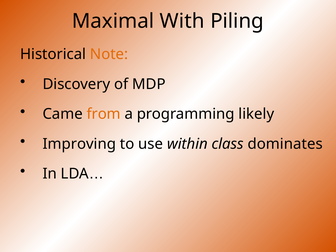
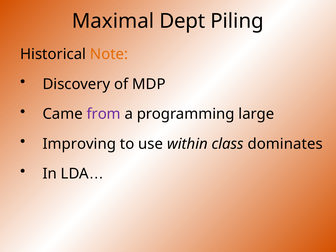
With: With -> Dept (182, 21)
from colour: orange -> purple (104, 114)
likely: likely -> large (256, 114)
